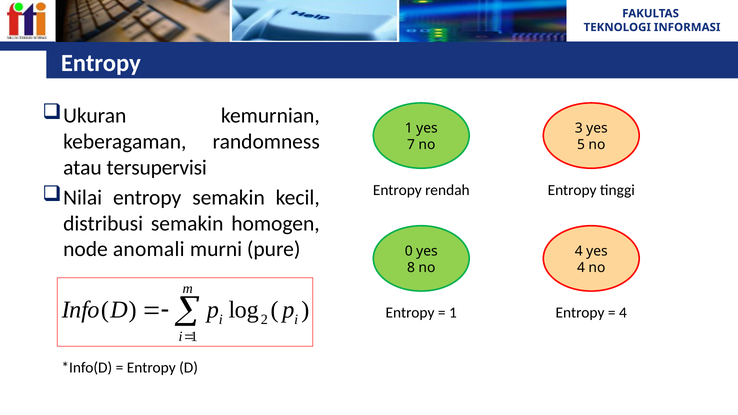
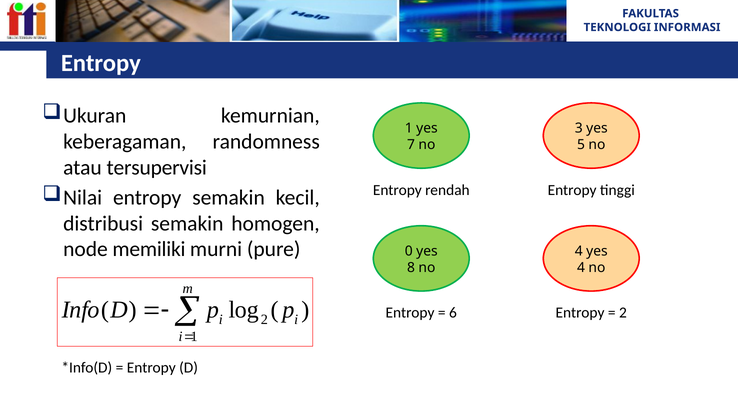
anomali: anomali -> memiliki (149, 249)
1: 1 -> 6 (453, 313)
4: 4 -> 2 (623, 313)
